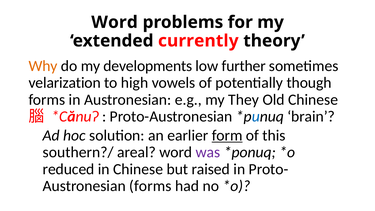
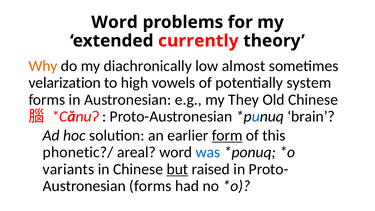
developments: developments -> diachronically (148, 66)
further: further -> almost (244, 66)
though: though -> system (309, 83)
southern?/: southern?/ -> phonetic?/ (78, 152)
was colour: purple -> blue (208, 152)
reduced: reduced -> variants (68, 169)
but underline: none -> present (177, 169)
